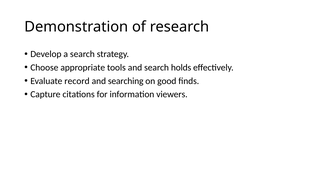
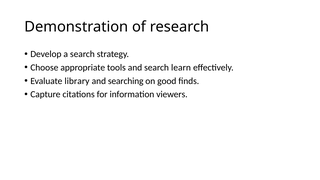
holds: holds -> learn (181, 68)
record: record -> library (77, 81)
